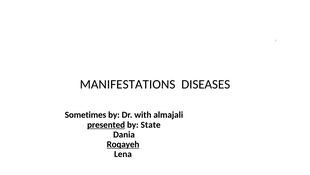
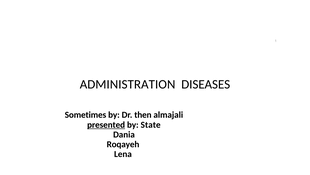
MANIFESTATIONS: MANIFESTATIONS -> ADMINISTRATION (128, 84)
with: with -> then (143, 115)
Roqayeh underline: present -> none (123, 144)
